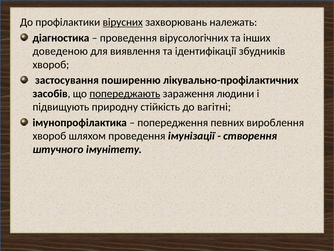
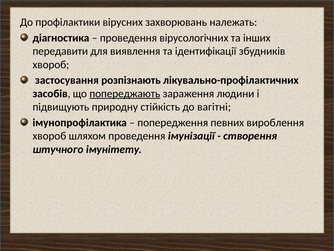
вірусних underline: present -> none (123, 22)
доведеною: доведеною -> передавити (60, 51)
поширенню: поширенню -> розпізнають (131, 80)
